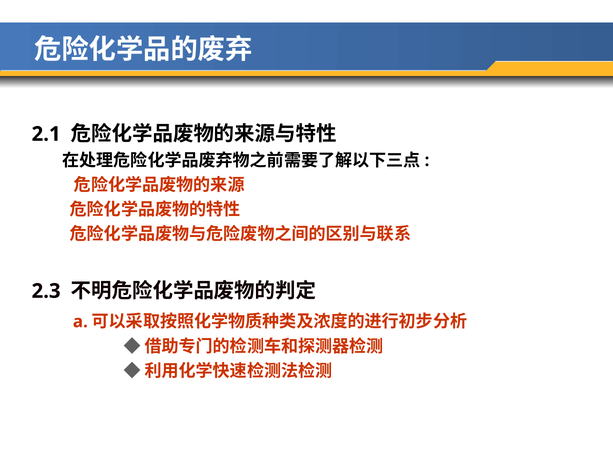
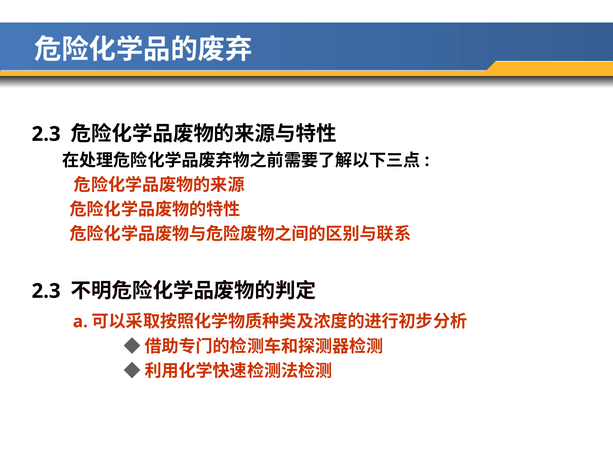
2.1: 2.1 -> 2.3 (46, 134)
